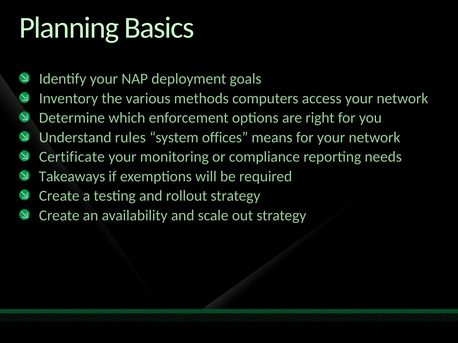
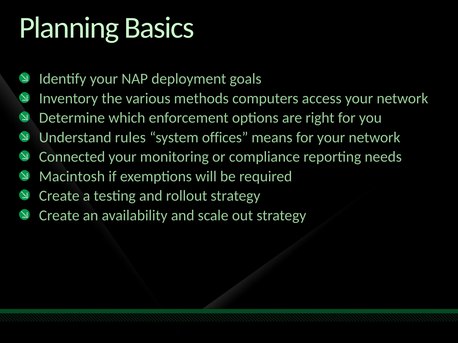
Certificate: Certificate -> Connected (72, 157)
Takeaways: Takeaways -> Macintosh (72, 177)
